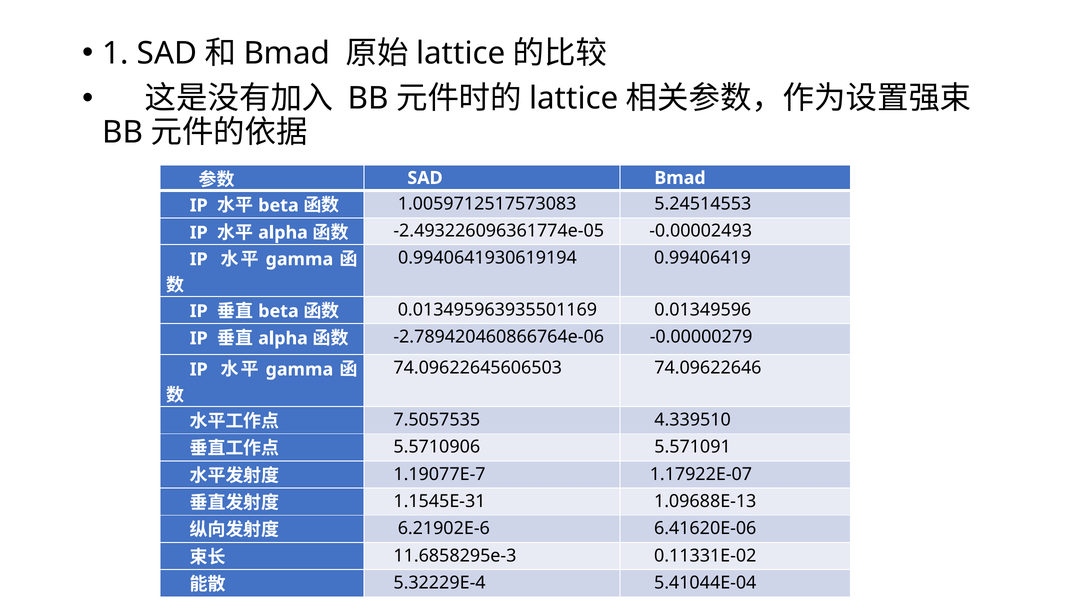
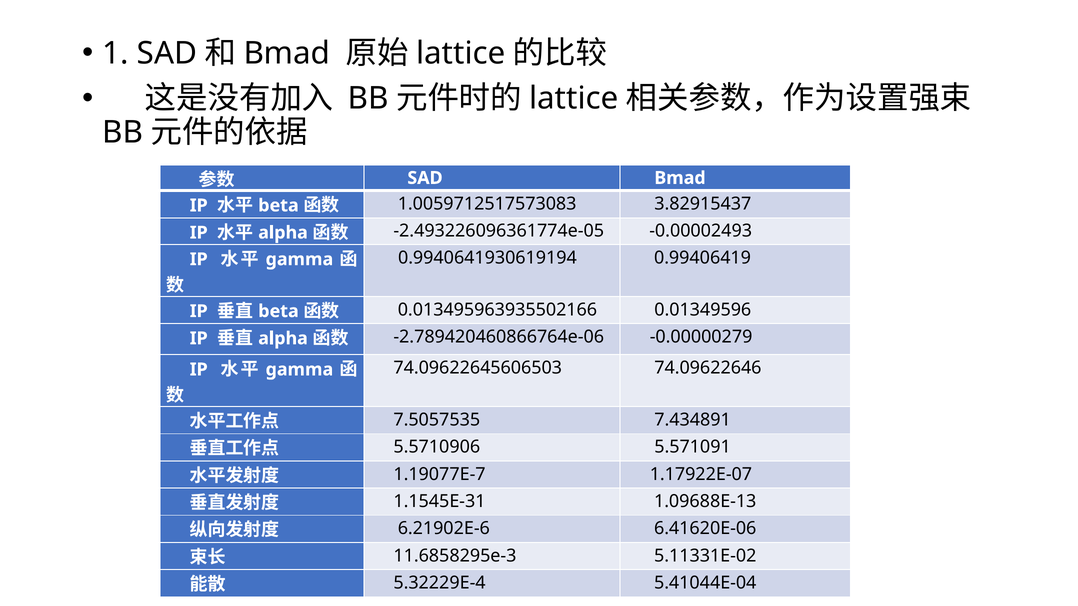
5.24514553: 5.24514553 -> 3.82915437 (703, 204)
0.013495963935501169: 0.013495963935501169 -> 0.013495963935502166 (497, 310)
4.339510: 4.339510 -> 7.434891 (693, 420)
0.11331E-02: 0.11331E-02 -> 5.11331E-02 (705, 556)
